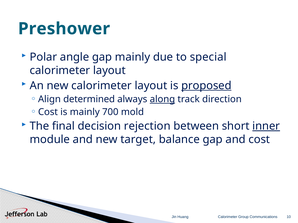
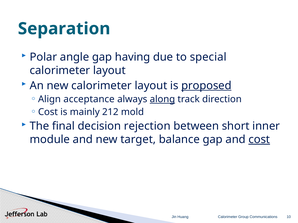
Preshower: Preshower -> Separation (64, 29)
gap mainly: mainly -> having (133, 57)
determined: determined -> acceptance (89, 99)
700: 700 -> 212 (110, 112)
inner underline: present -> none (266, 126)
cost underline: none -> present (259, 140)
